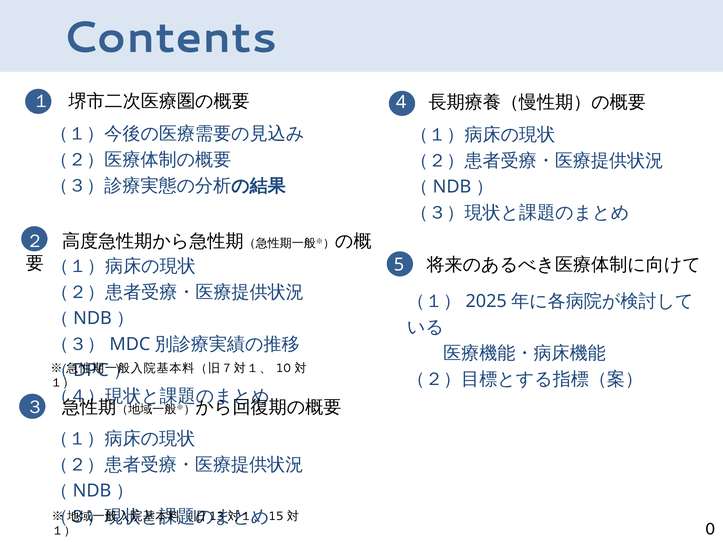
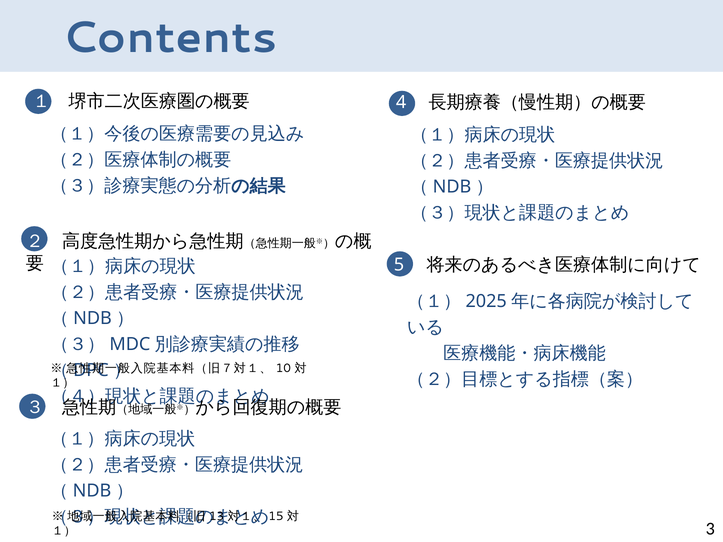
0: 0 -> 3 (710, 529)
